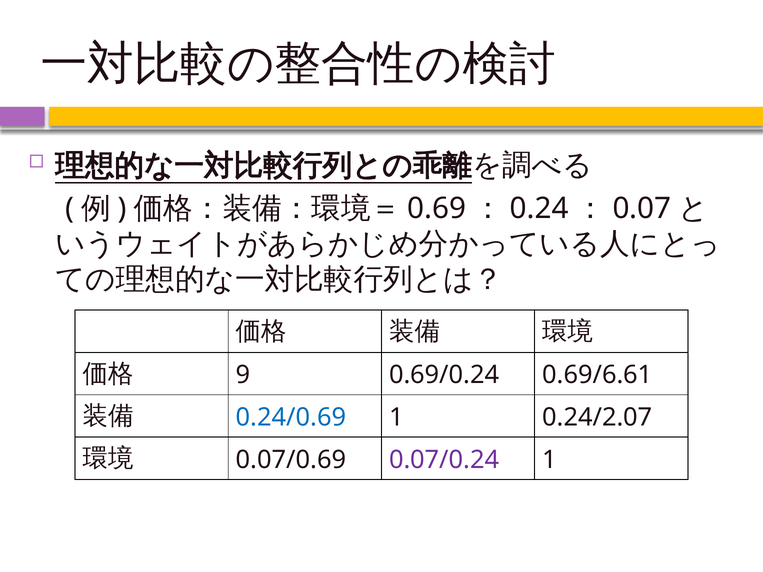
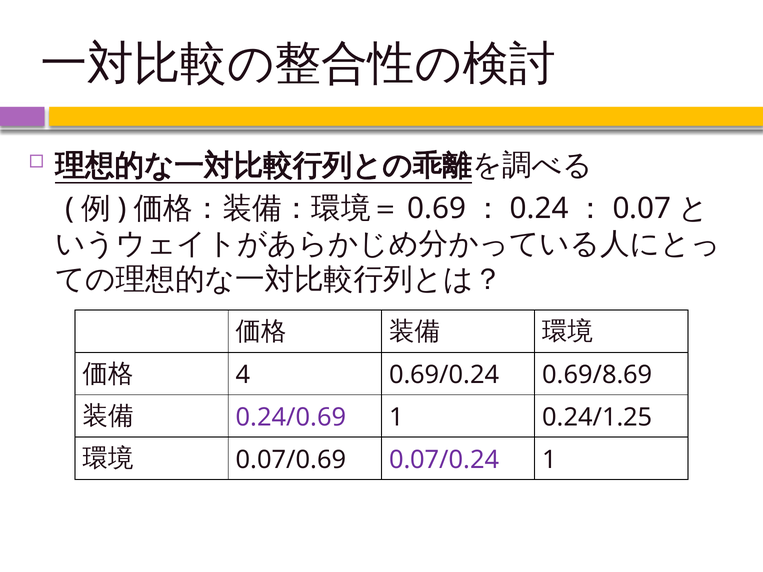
9: 9 -> 4 (243, 375)
0.69/6.61: 0.69/6.61 -> 0.69/8.69 (597, 375)
0.24/0.69 colour: blue -> purple (291, 418)
0.24/2.07: 0.24/2.07 -> 0.24/1.25 (597, 418)
